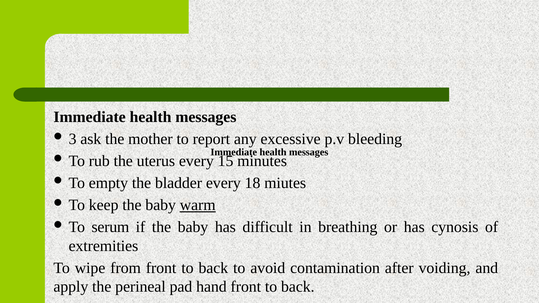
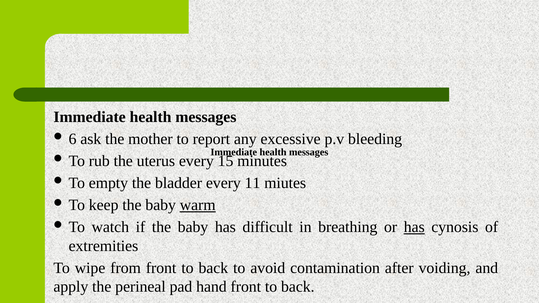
3: 3 -> 6 (73, 139)
18: 18 -> 11 (253, 183)
serum: serum -> watch (110, 227)
has underline: none -> present (414, 227)
